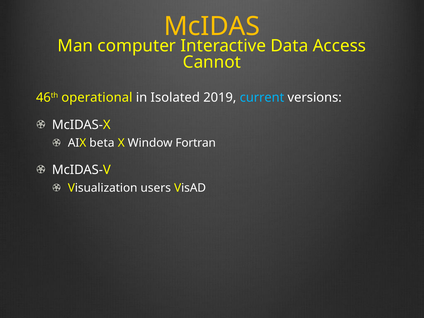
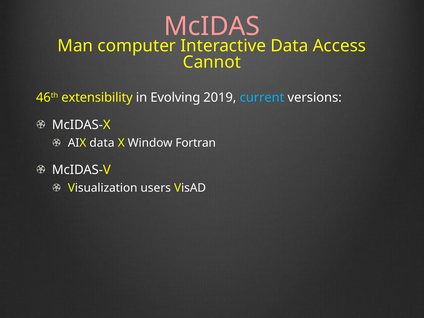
McIDAS colour: yellow -> pink (212, 26)
operational: operational -> extensibility (97, 97)
Isolated: Isolated -> Evolving (175, 97)
AIX beta: beta -> data (102, 143)
